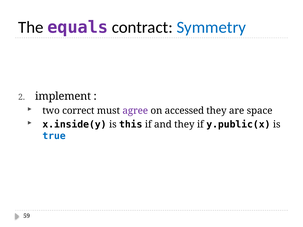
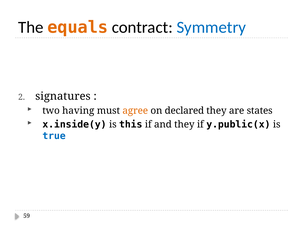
equals colour: purple -> orange (78, 27)
implement: implement -> signatures (63, 96)
correct: correct -> having (78, 111)
agree colour: purple -> orange (135, 111)
accessed: accessed -> declared (184, 111)
space: space -> states (260, 111)
